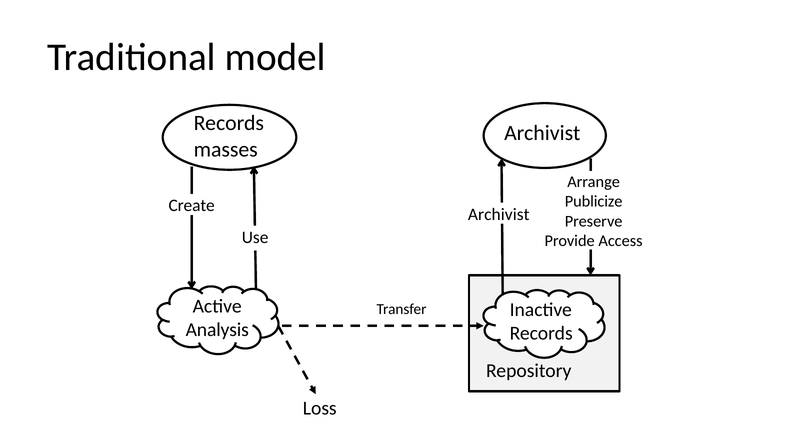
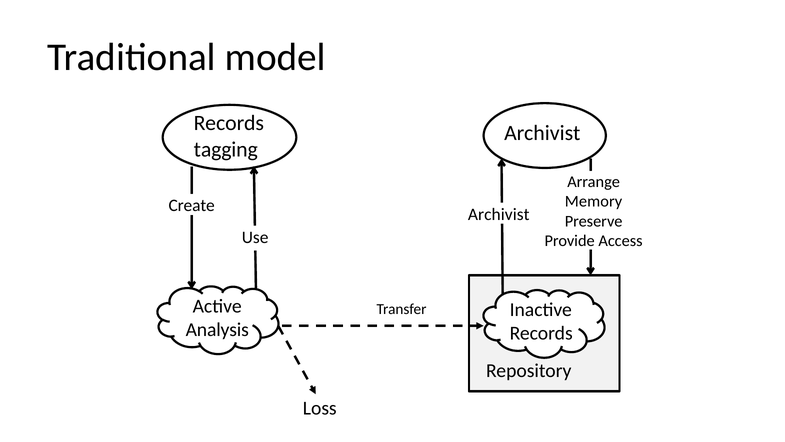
masses: masses -> tagging (226, 149)
Publicize: Publicize -> Memory (594, 201)
